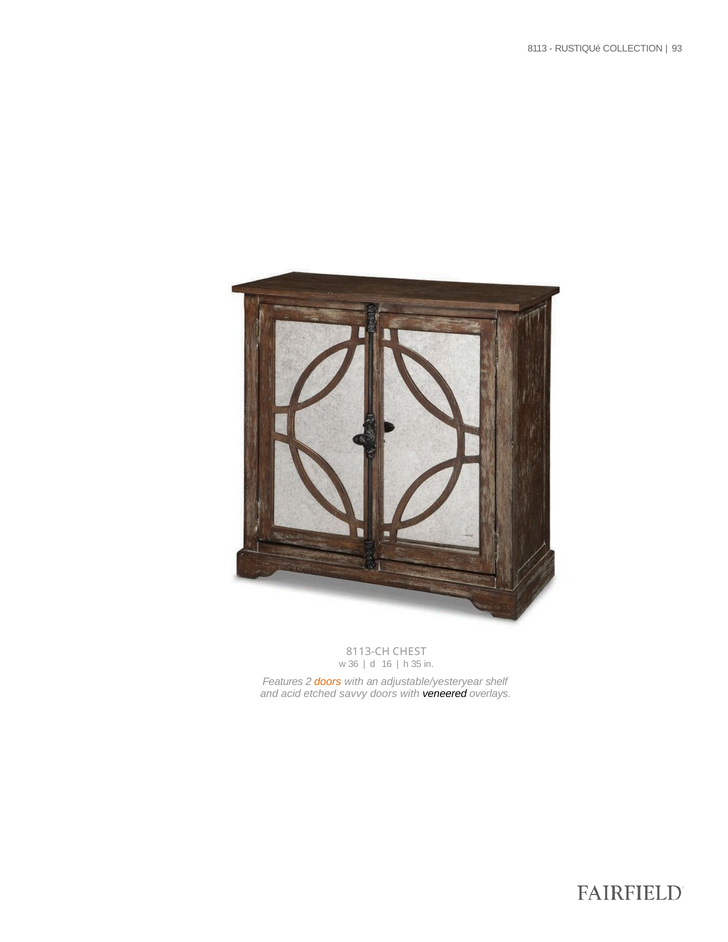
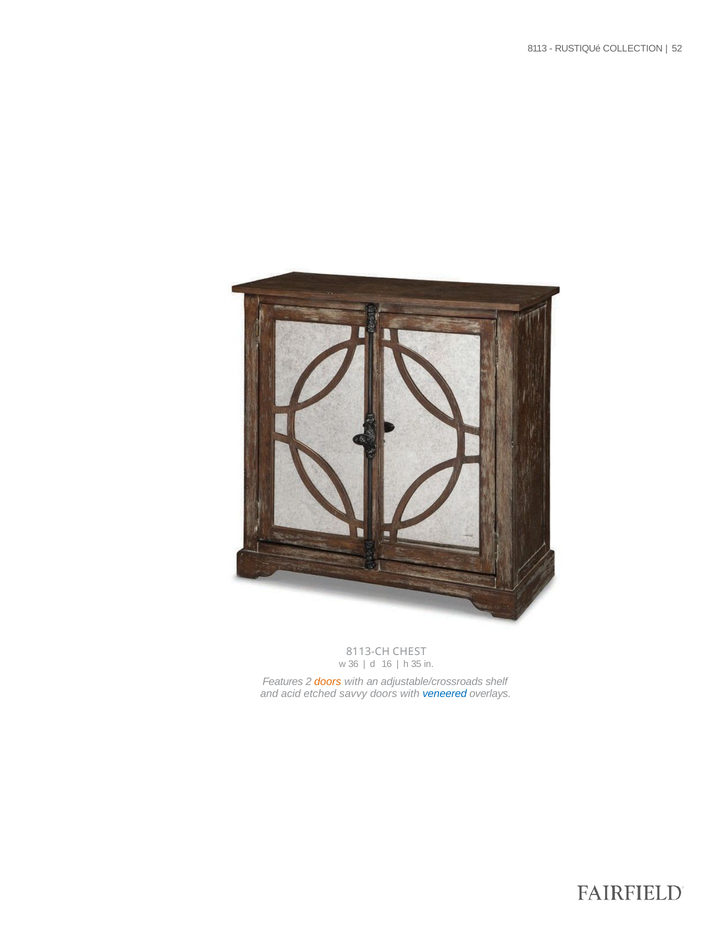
93: 93 -> 52 (677, 49)
adjustable/yesteryear: adjustable/yesteryear -> adjustable/crossroads (432, 682)
veneered colour: black -> blue (445, 694)
